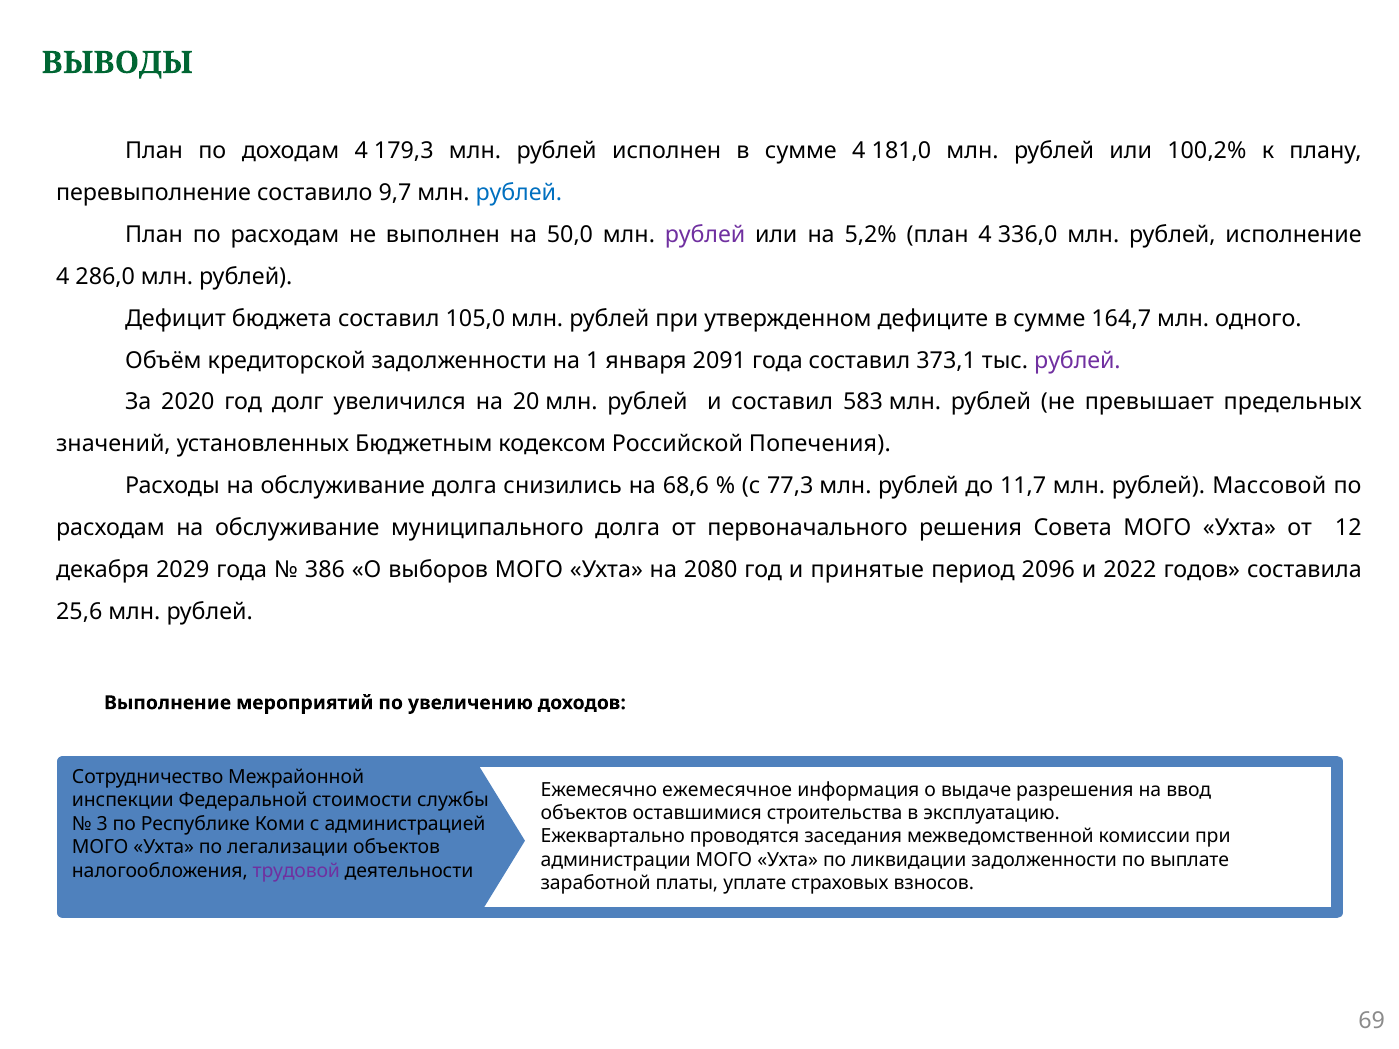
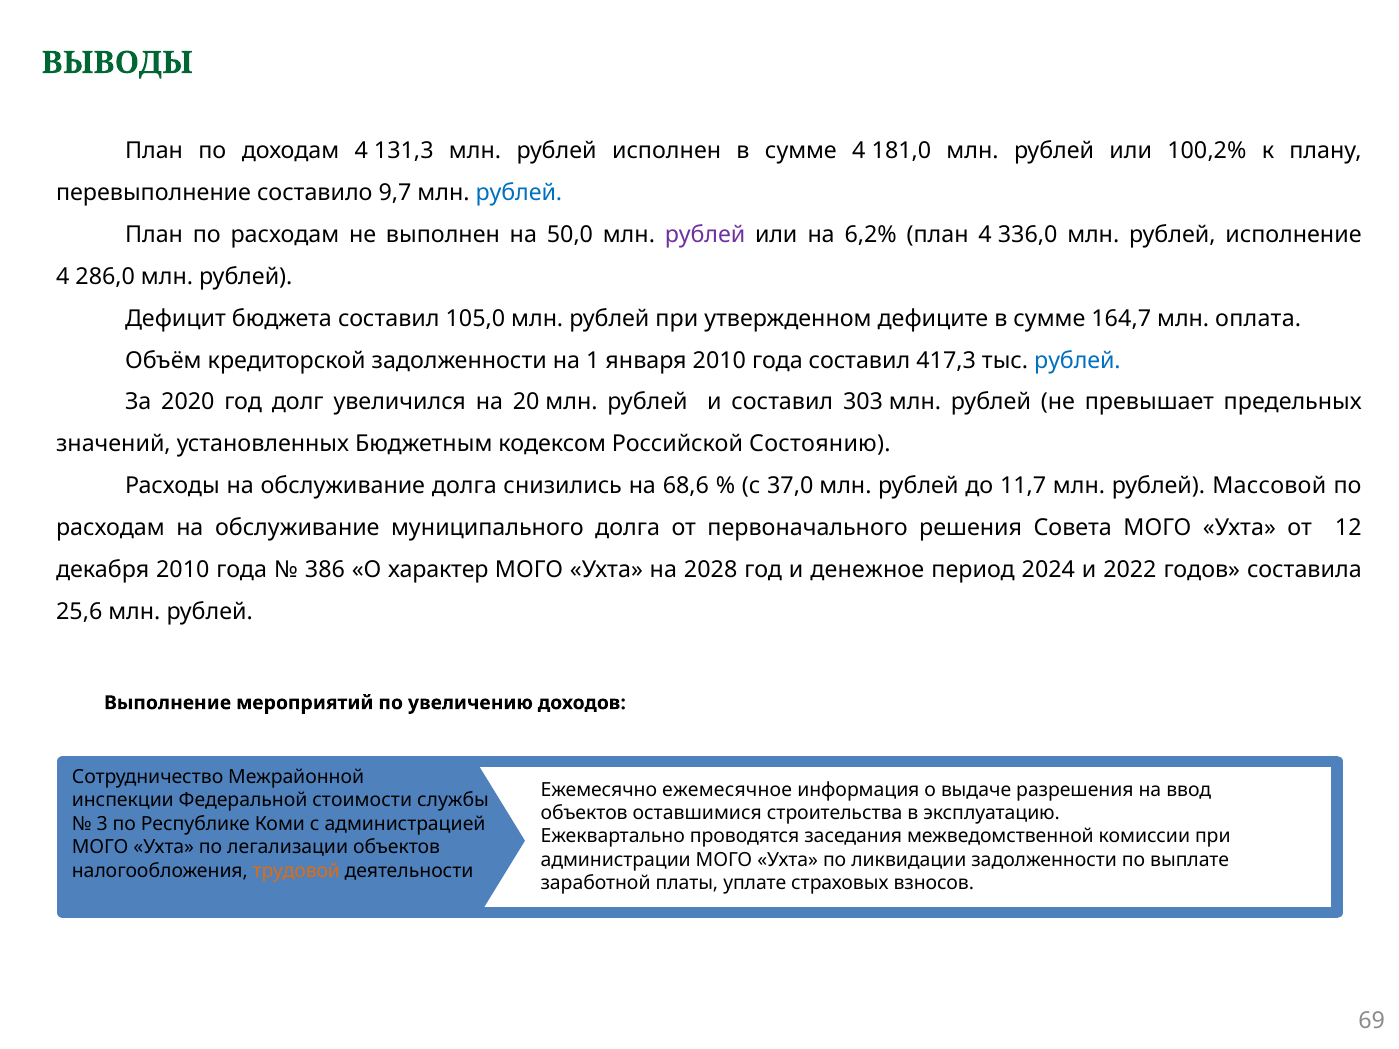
179,3: 179,3 -> 131,3 (404, 151)
5,2%: 5,2% -> 6,2% (871, 234)
одного: одного -> оплата (1258, 318)
января 2091: 2091 -> 2010 (719, 360)
373,1: 373,1 -> 417,3 (946, 360)
рублей colour: purple -> blue (1077, 360)
583: 583 -> 303 (863, 402)
Попечения: Попечения -> Состоянию (820, 444)
77,3: 77,3 -> 37,0 (790, 486)
декабря 2029: 2029 -> 2010 (183, 570)
выборов: выборов -> характер (438, 570)
2080: 2080 -> 2028 (711, 570)
принятые: принятые -> денежное (867, 570)
2096: 2096 -> 2024 (1048, 570)
трудовой colour: purple -> orange (296, 871)
